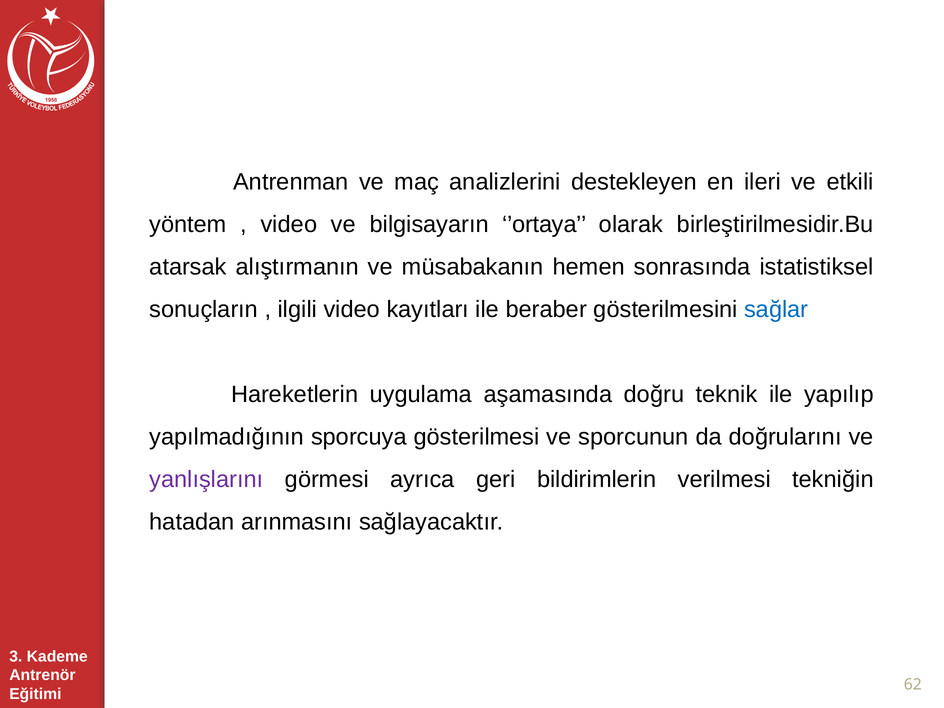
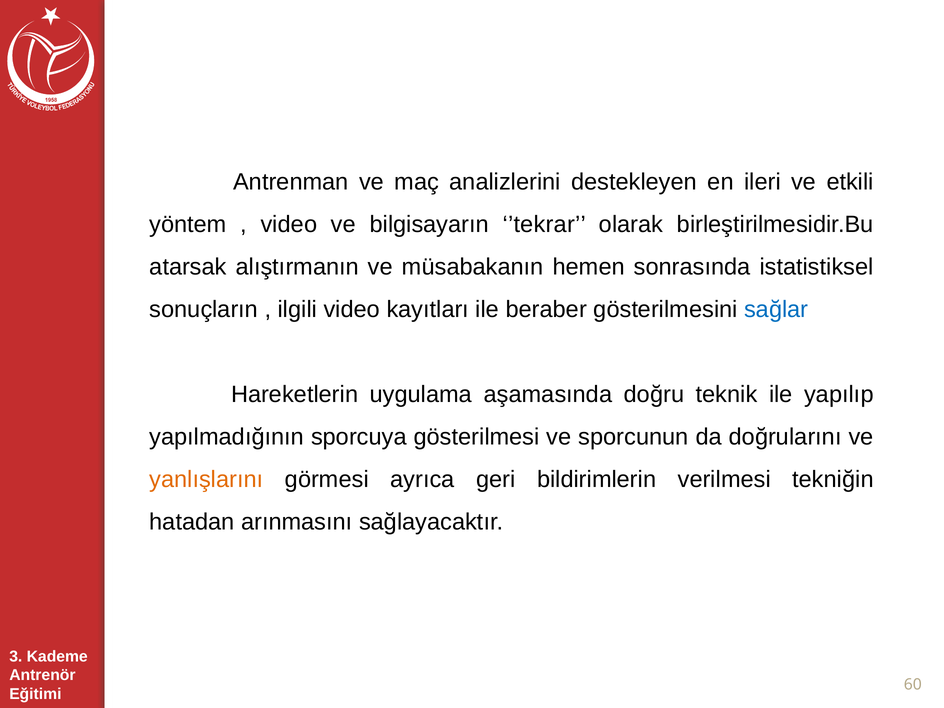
’ortaya: ’ortaya -> ’tekrar (544, 225)
yanlışlarını colour: purple -> orange (206, 479)
62: 62 -> 60 (913, 685)
